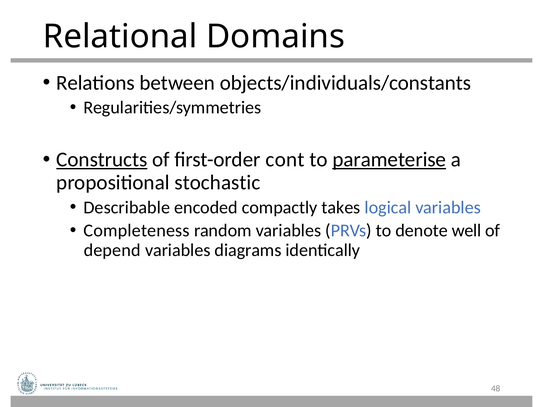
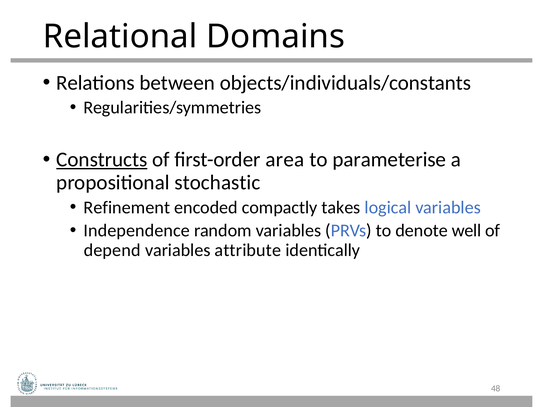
cont: cont -> area (285, 160)
parameterise underline: present -> none (389, 160)
Describable: Describable -> Refinement (127, 208)
Completeness: Completeness -> Independence (137, 231)
diagrams: diagrams -> attribute (248, 250)
